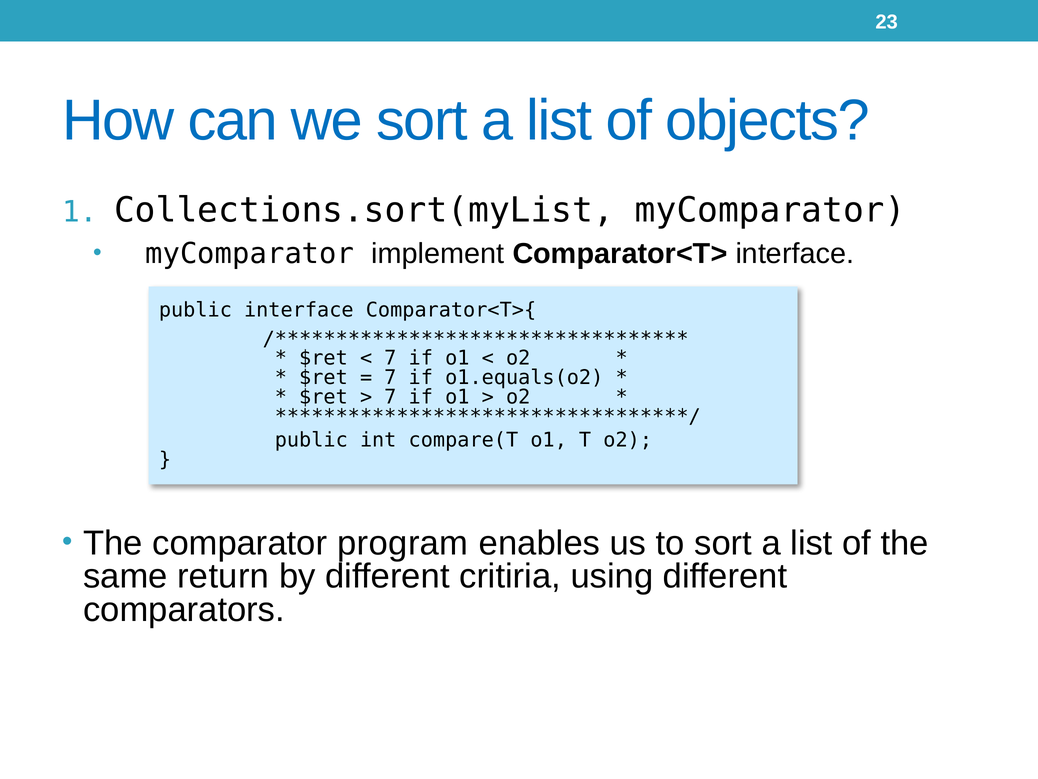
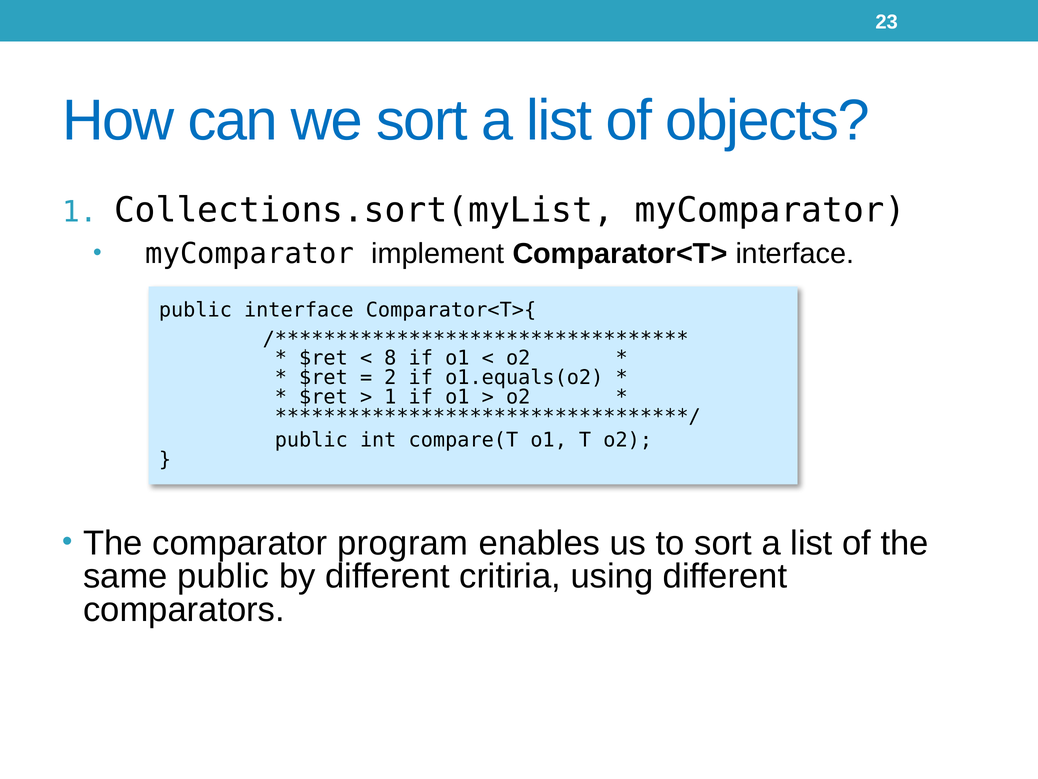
7: 7 -> 8 (390, 358)
7: 7 -> 2 (390, 377)
7: 7 -> 1 (390, 397)
same return: return -> public (223, 576)
